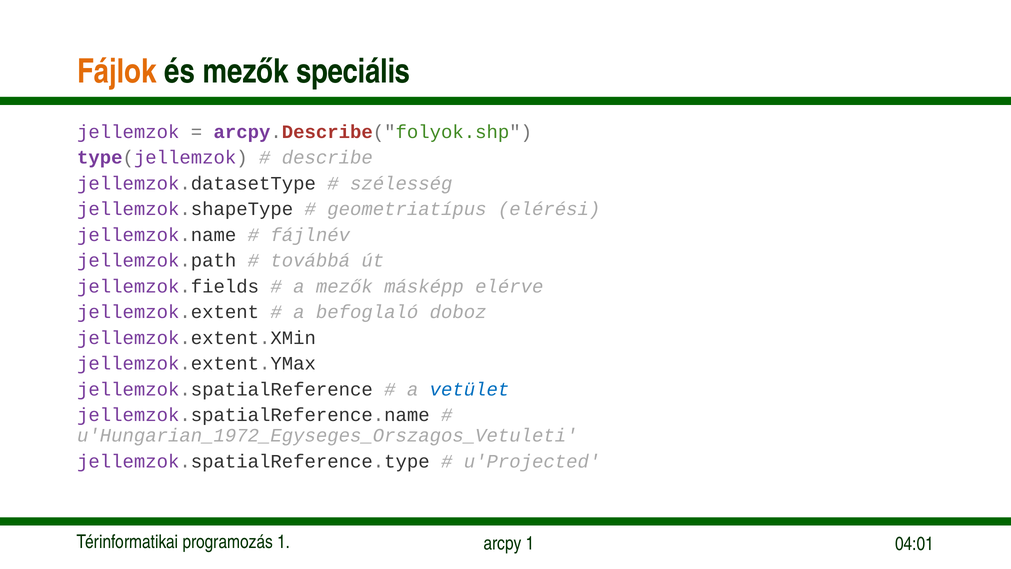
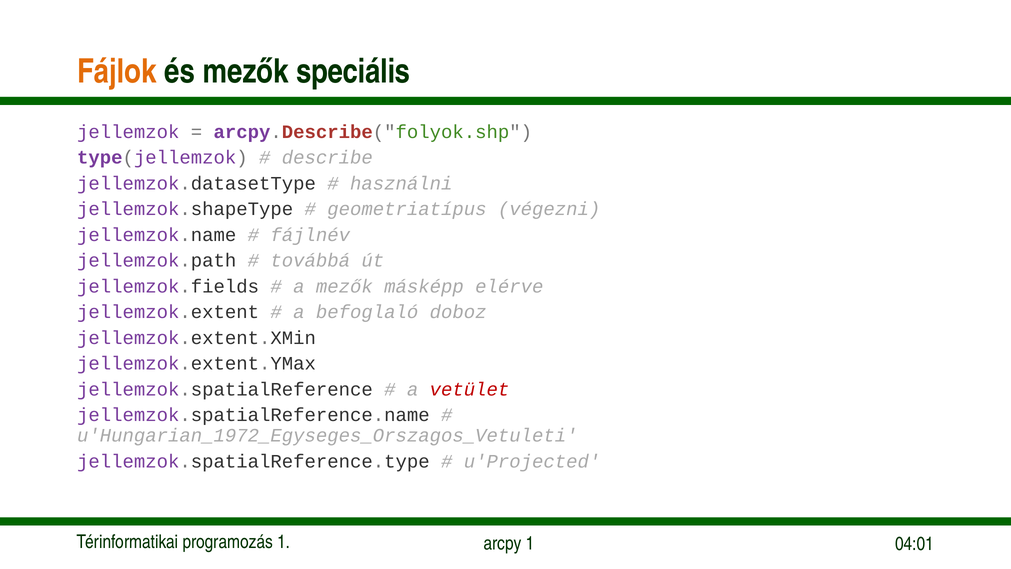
szélesség: szélesség -> használni (401, 183)
elérési: elérési -> végezni (549, 209)
vetület colour: blue -> red (469, 389)
